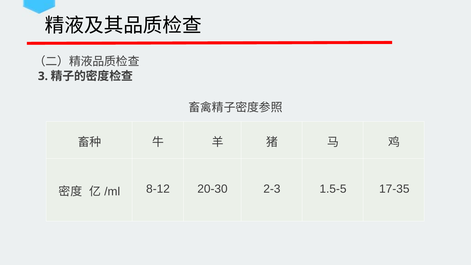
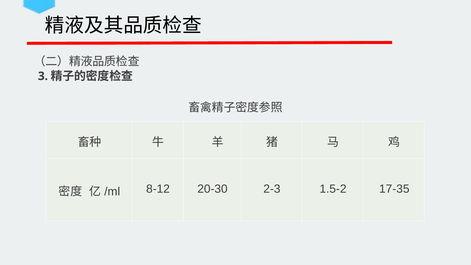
1.5-5: 1.5-5 -> 1.5-2 (333, 189)
